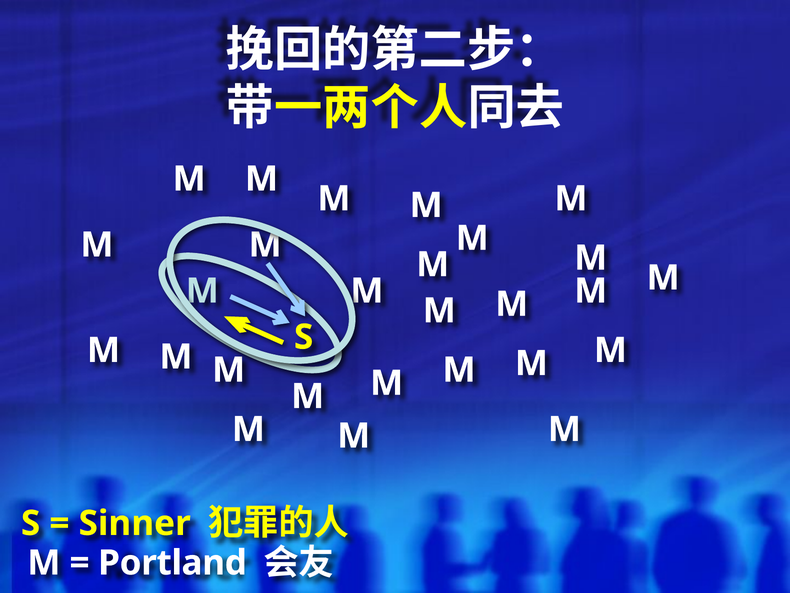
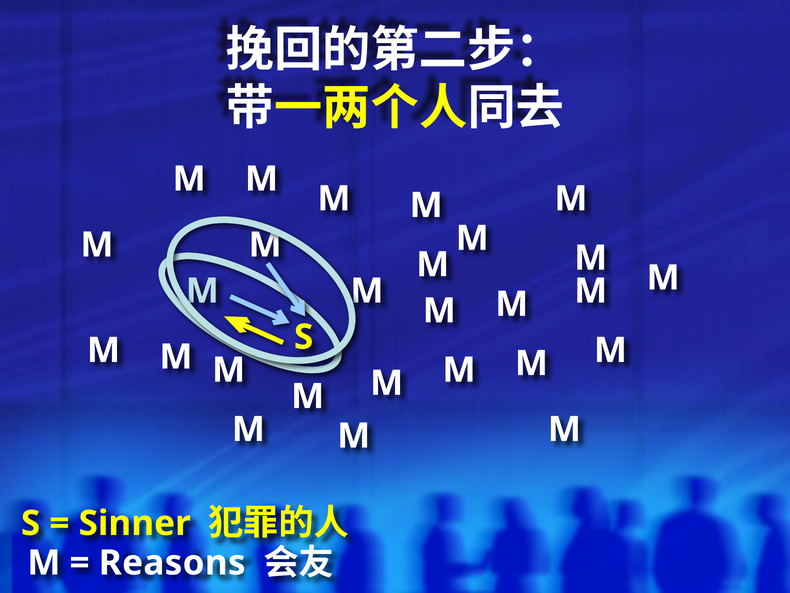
Portland: Portland -> Reasons (172, 562)
